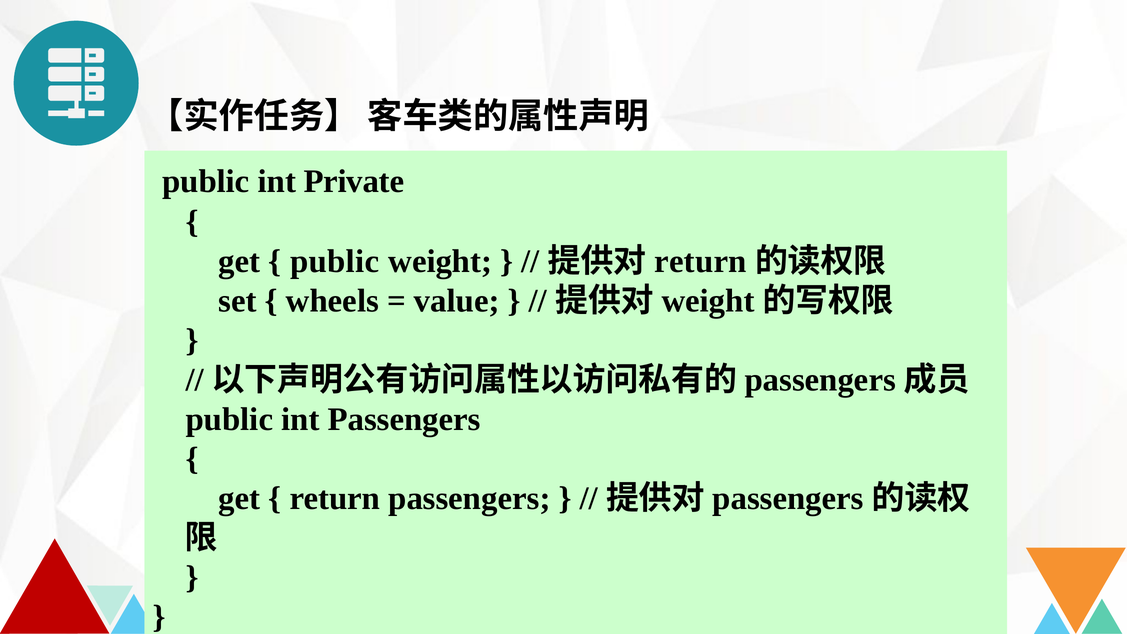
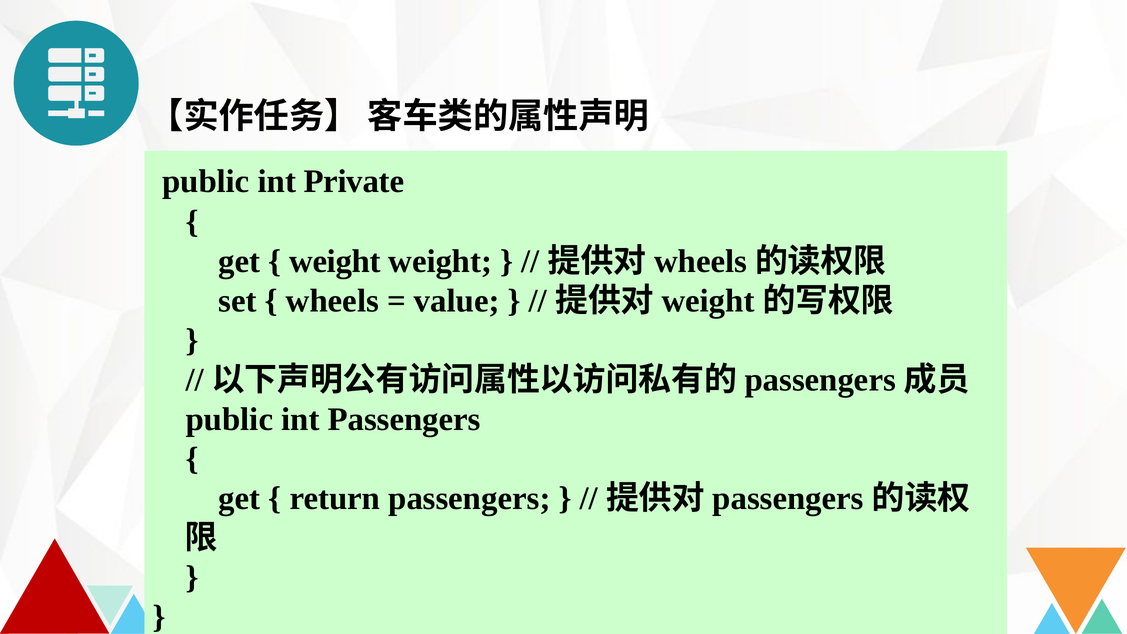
public: public -> weight (335, 261)
return: return -> wheels (701, 261)
